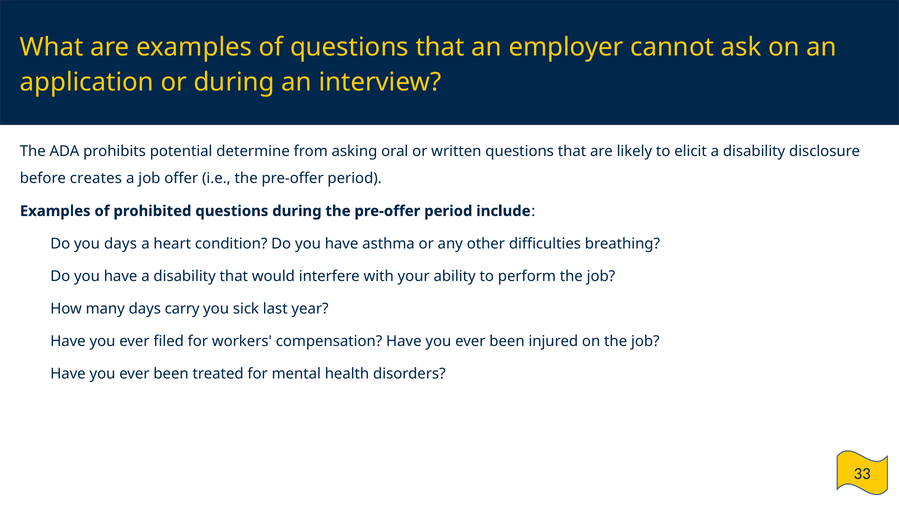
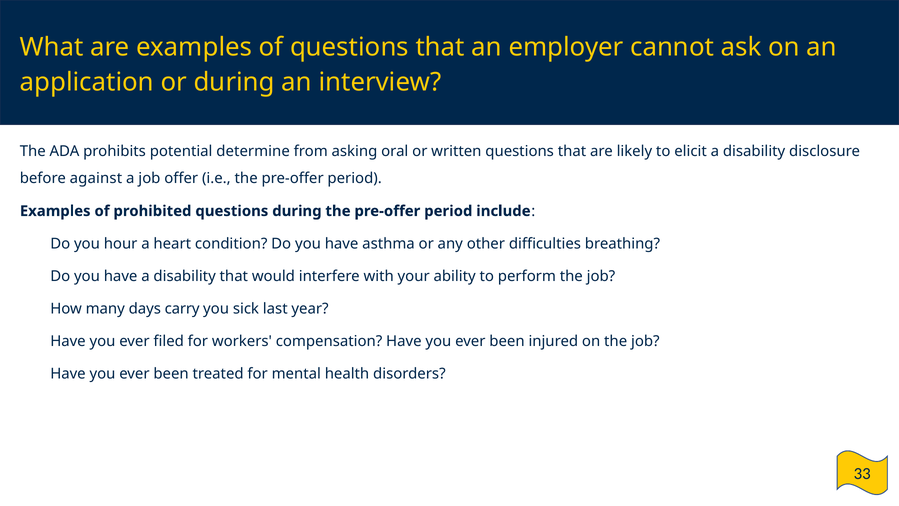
creates: creates -> against (96, 178)
you days: days -> hour (121, 244)
